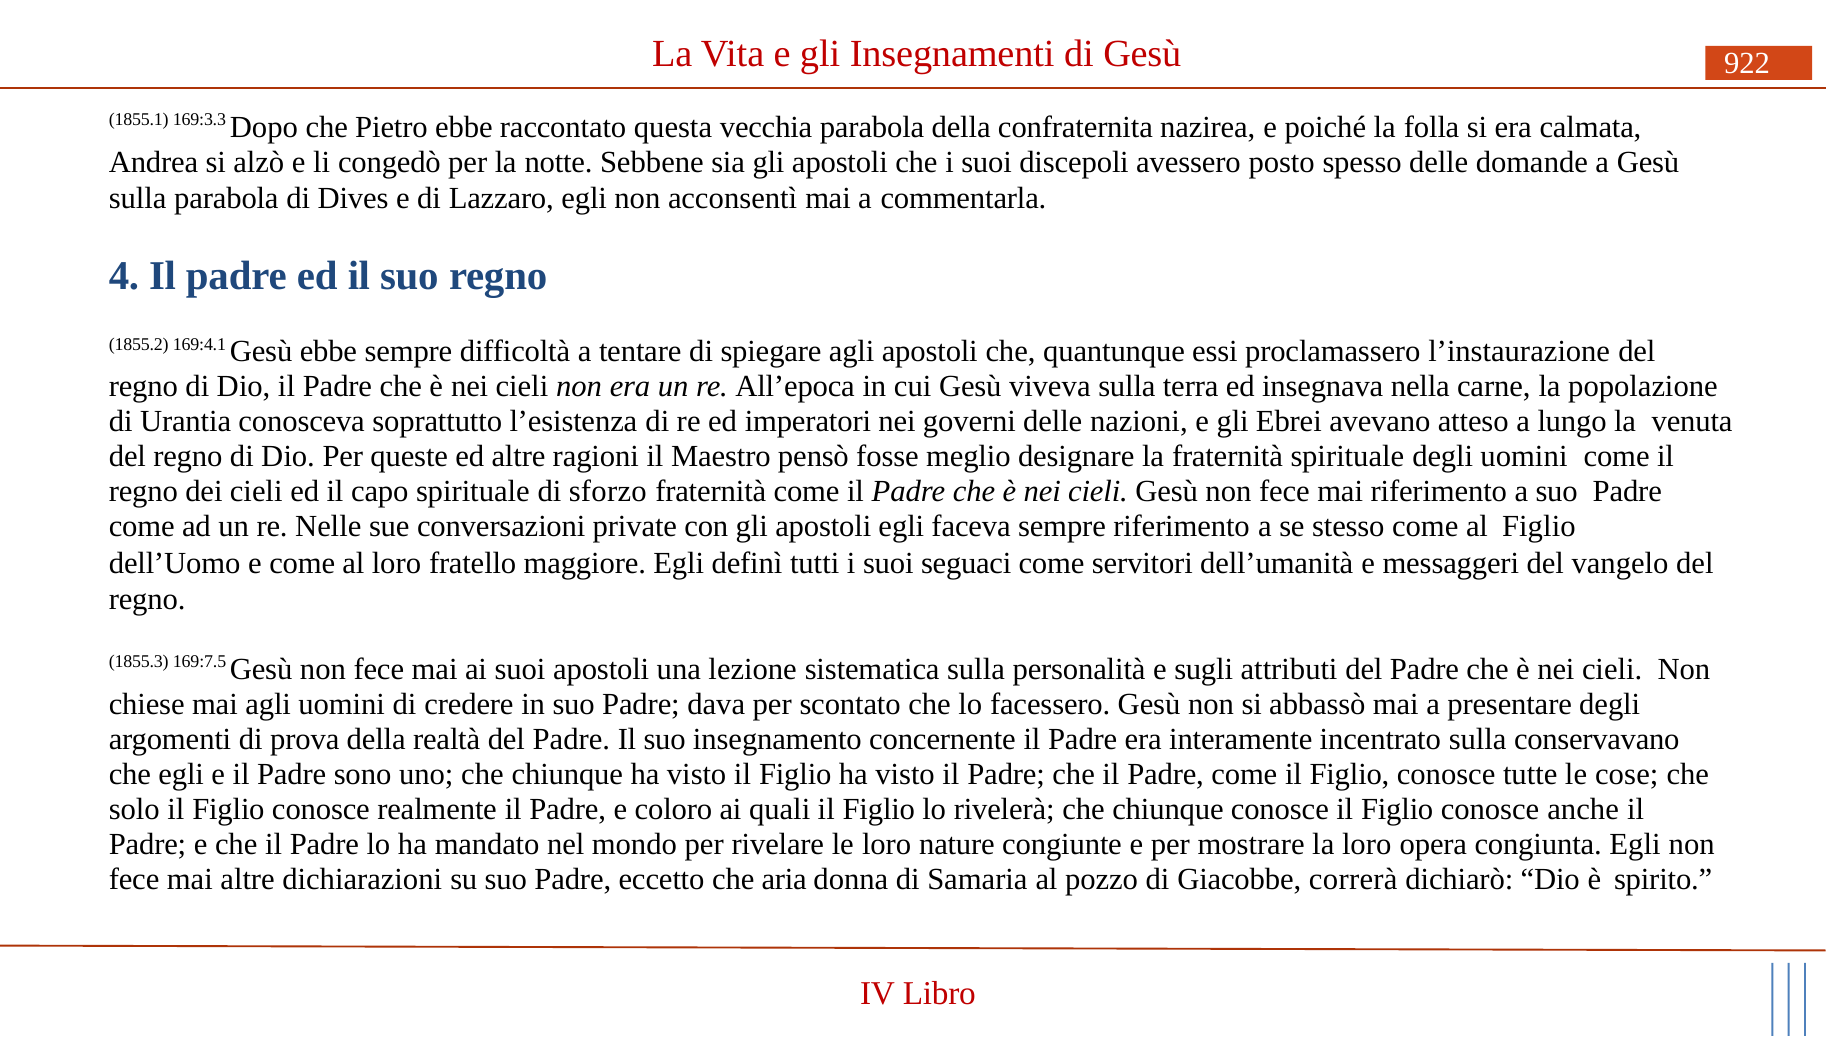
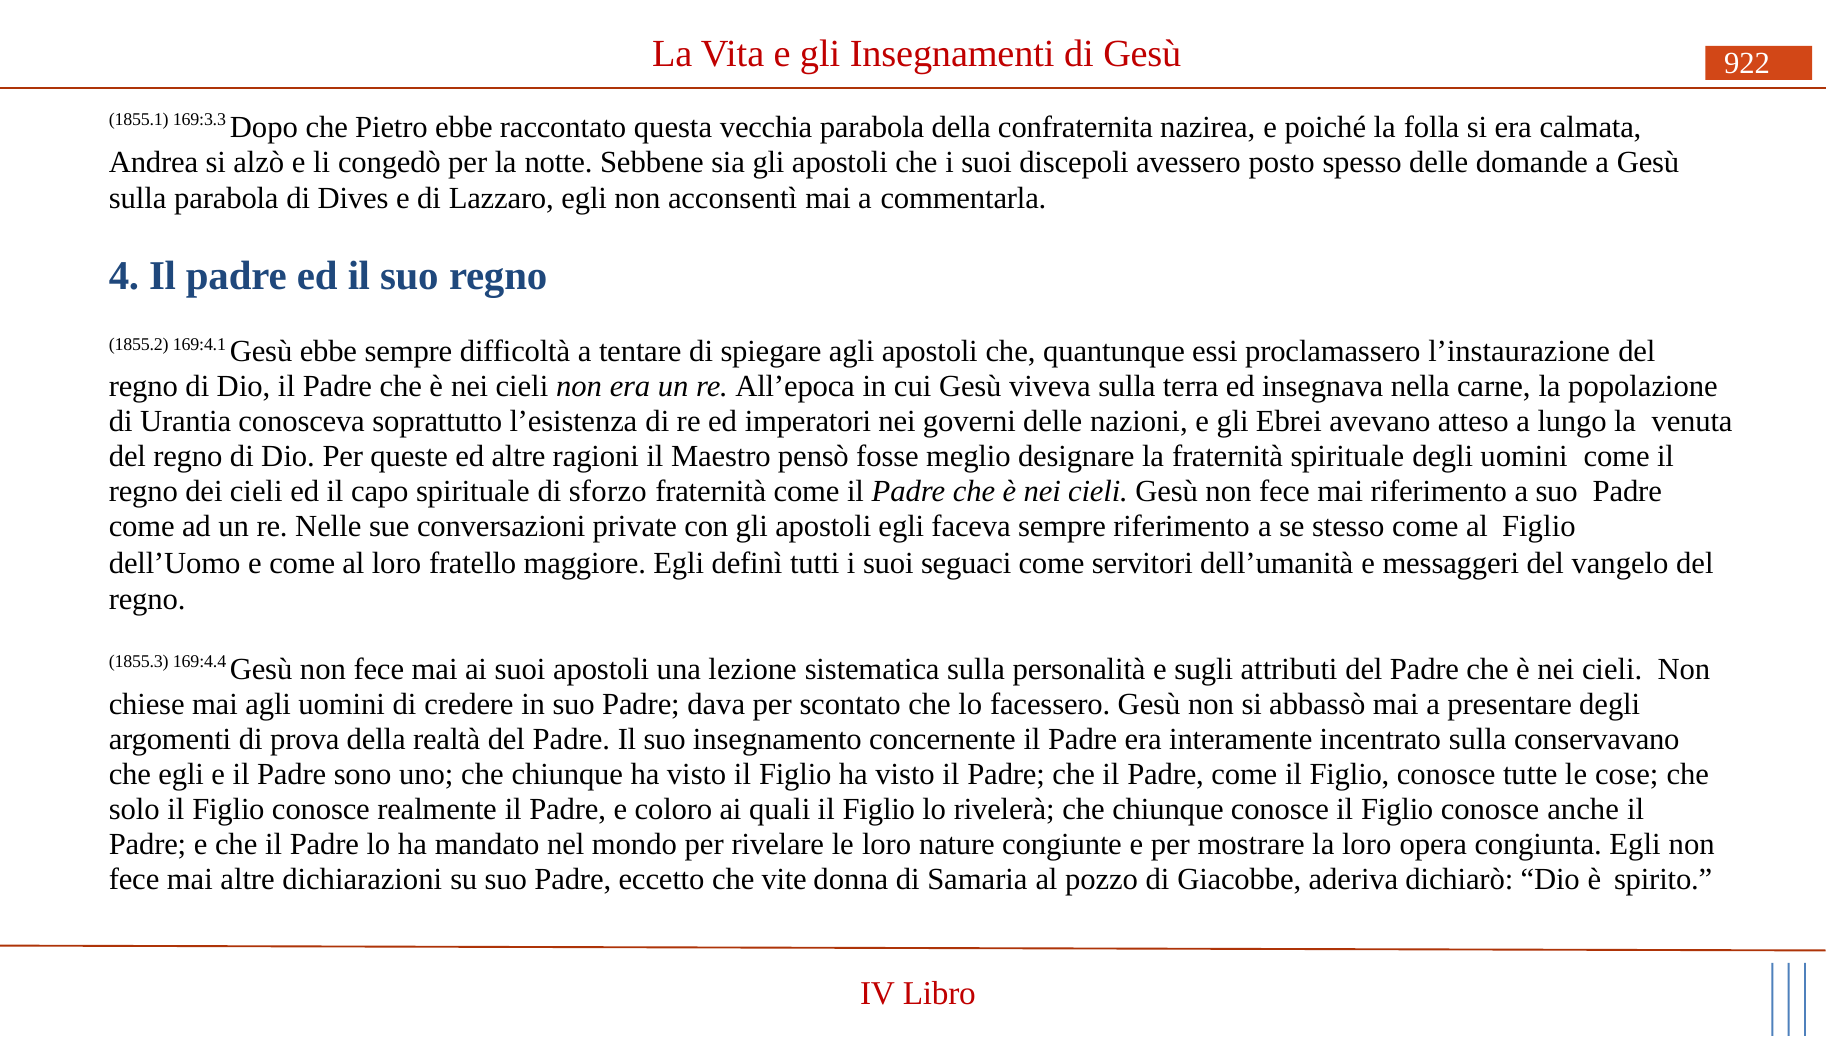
169:7.5: 169:7.5 -> 169:4.4 (200, 662)
aria: aria -> vite (784, 880)
correrà: correrà -> aderiva (1353, 880)
